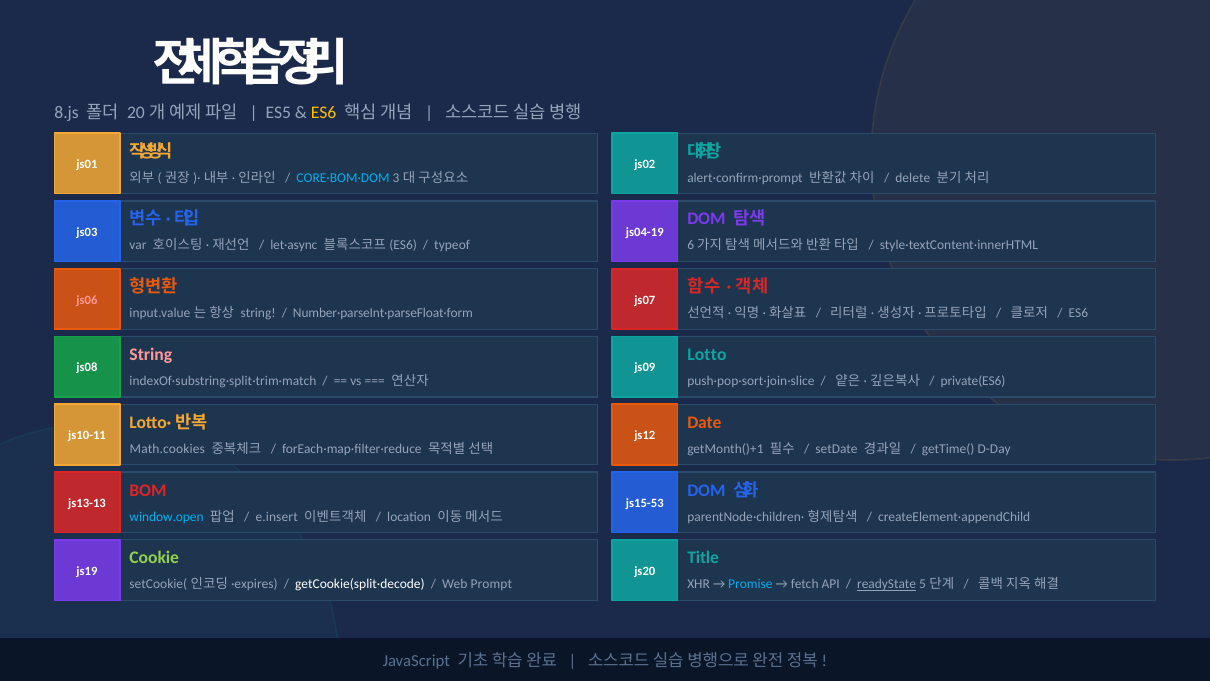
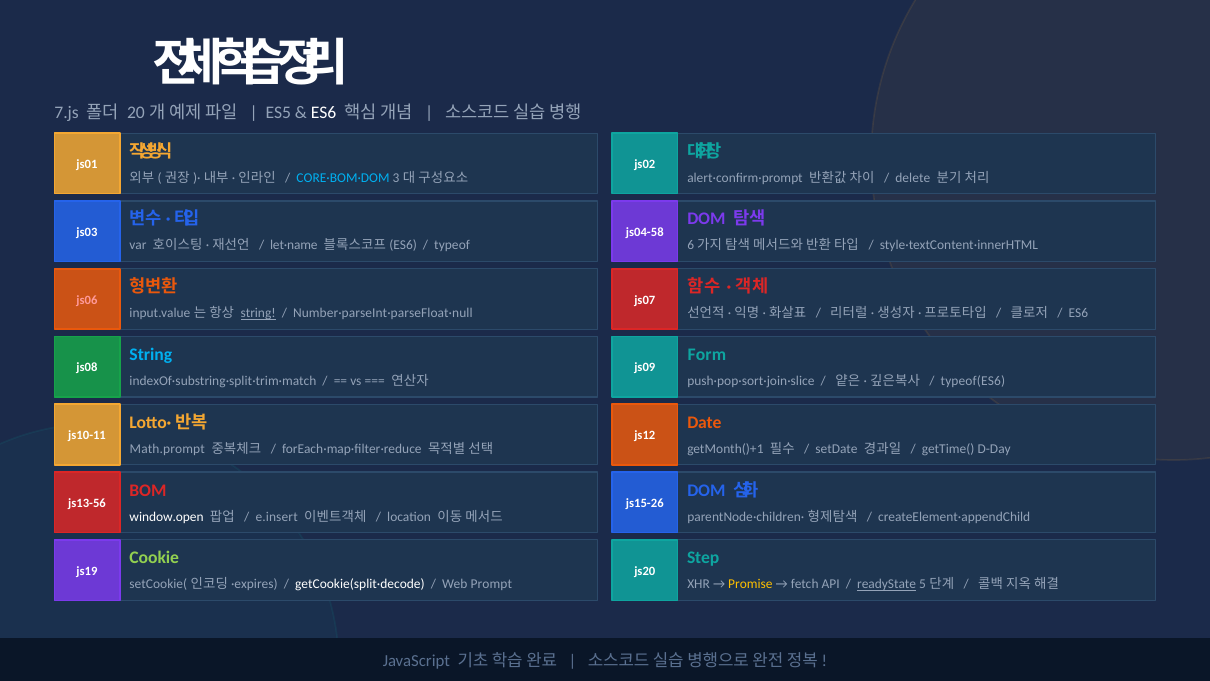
8.js: 8.js -> 7.js (67, 113)
ES6 colour: yellow -> white (324, 113)
js04-19: js04-19 -> js04-58 (645, 232)
let·async: let·async -> let·name (294, 245)
string underline: none -> present (258, 313)
Number·parseInt·parseFloat·form: Number·parseInt·parseFloat·form -> Number·parseInt·parseFloat·null (383, 313)
String colour: pink -> light blue (151, 355)
Lotto: Lotto -> Form (707, 355)
private(ES6: private(ES6 -> typeof(ES6 (973, 381)
Math.cookies: Math.cookies -> Math.prompt (167, 449)
js13-13: js13-13 -> js13-56 (87, 503)
js15-53: js15-53 -> js15-26 (645, 503)
window.open colour: light blue -> white (167, 516)
Title: Title -> Step (703, 558)
Promise colour: light blue -> yellow (750, 584)
